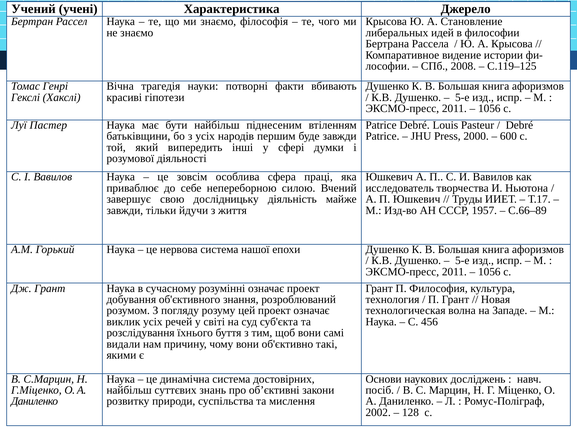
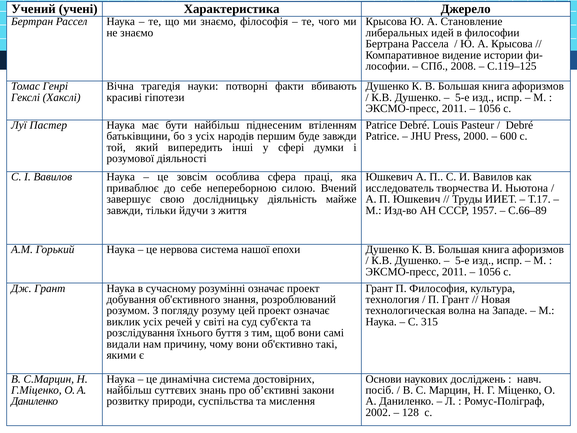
456: 456 -> 315 (429, 322)
